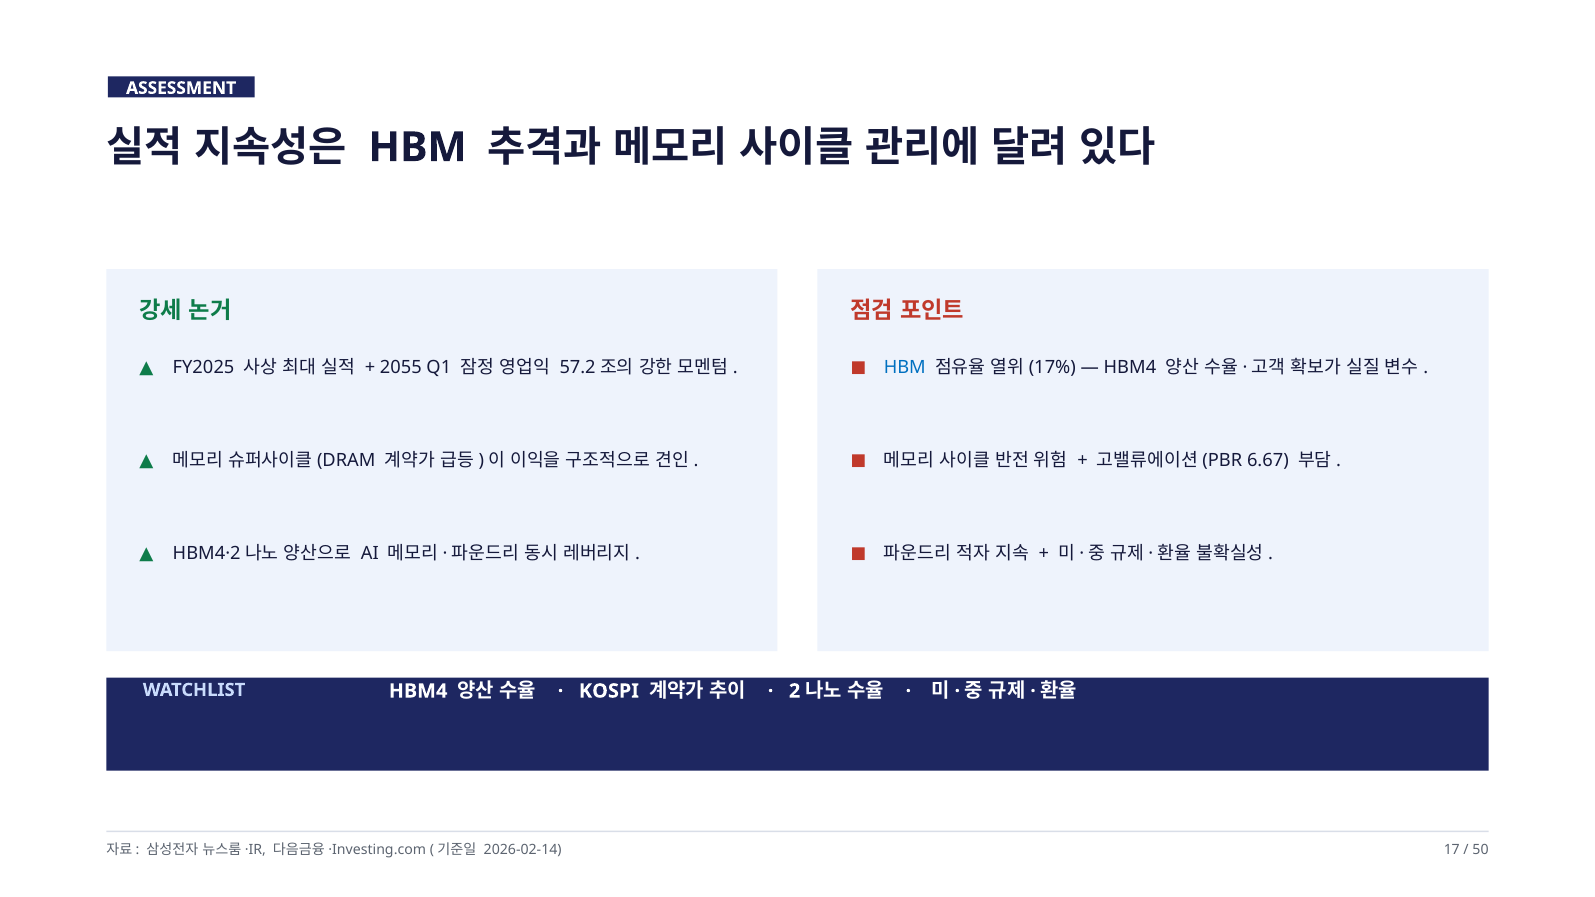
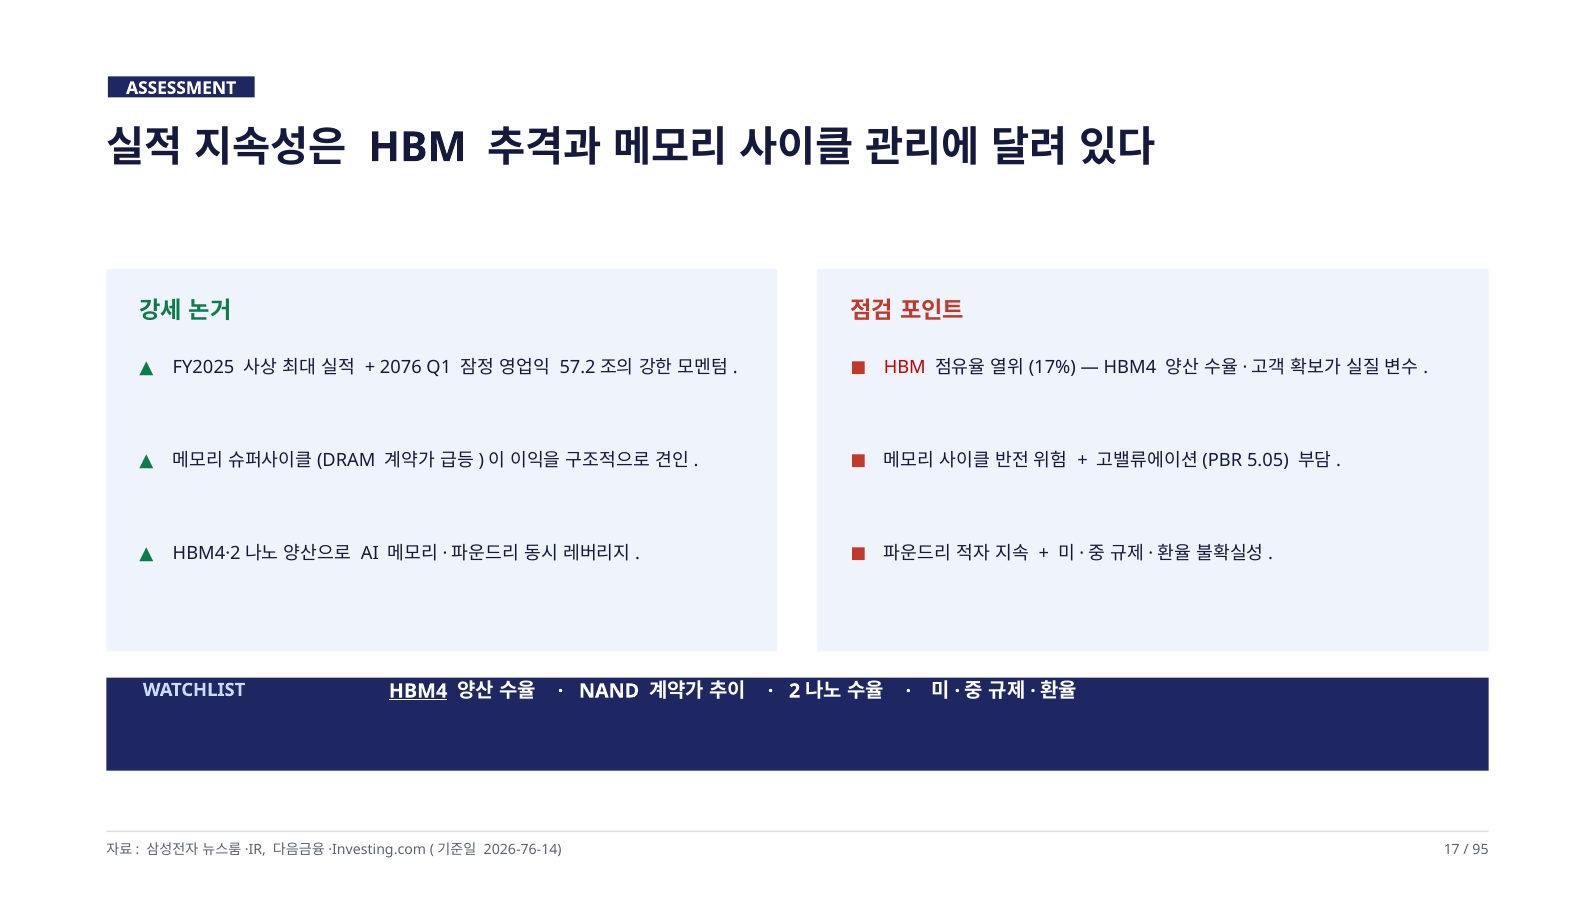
HBM colour: blue -> red (905, 368)
2055: 2055 -> 2076 (401, 368)
6.67: 6.67 -> 5.05 (1268, 461)
HBM4 underline: none -> present (418, 691)
KOSPI: KOSPI -> NAND (609, 691)
2026-02-14: 2026-02-14 -> 2026-76-14 (523, 850)
50: 50 -> 95 (1481, 850)
